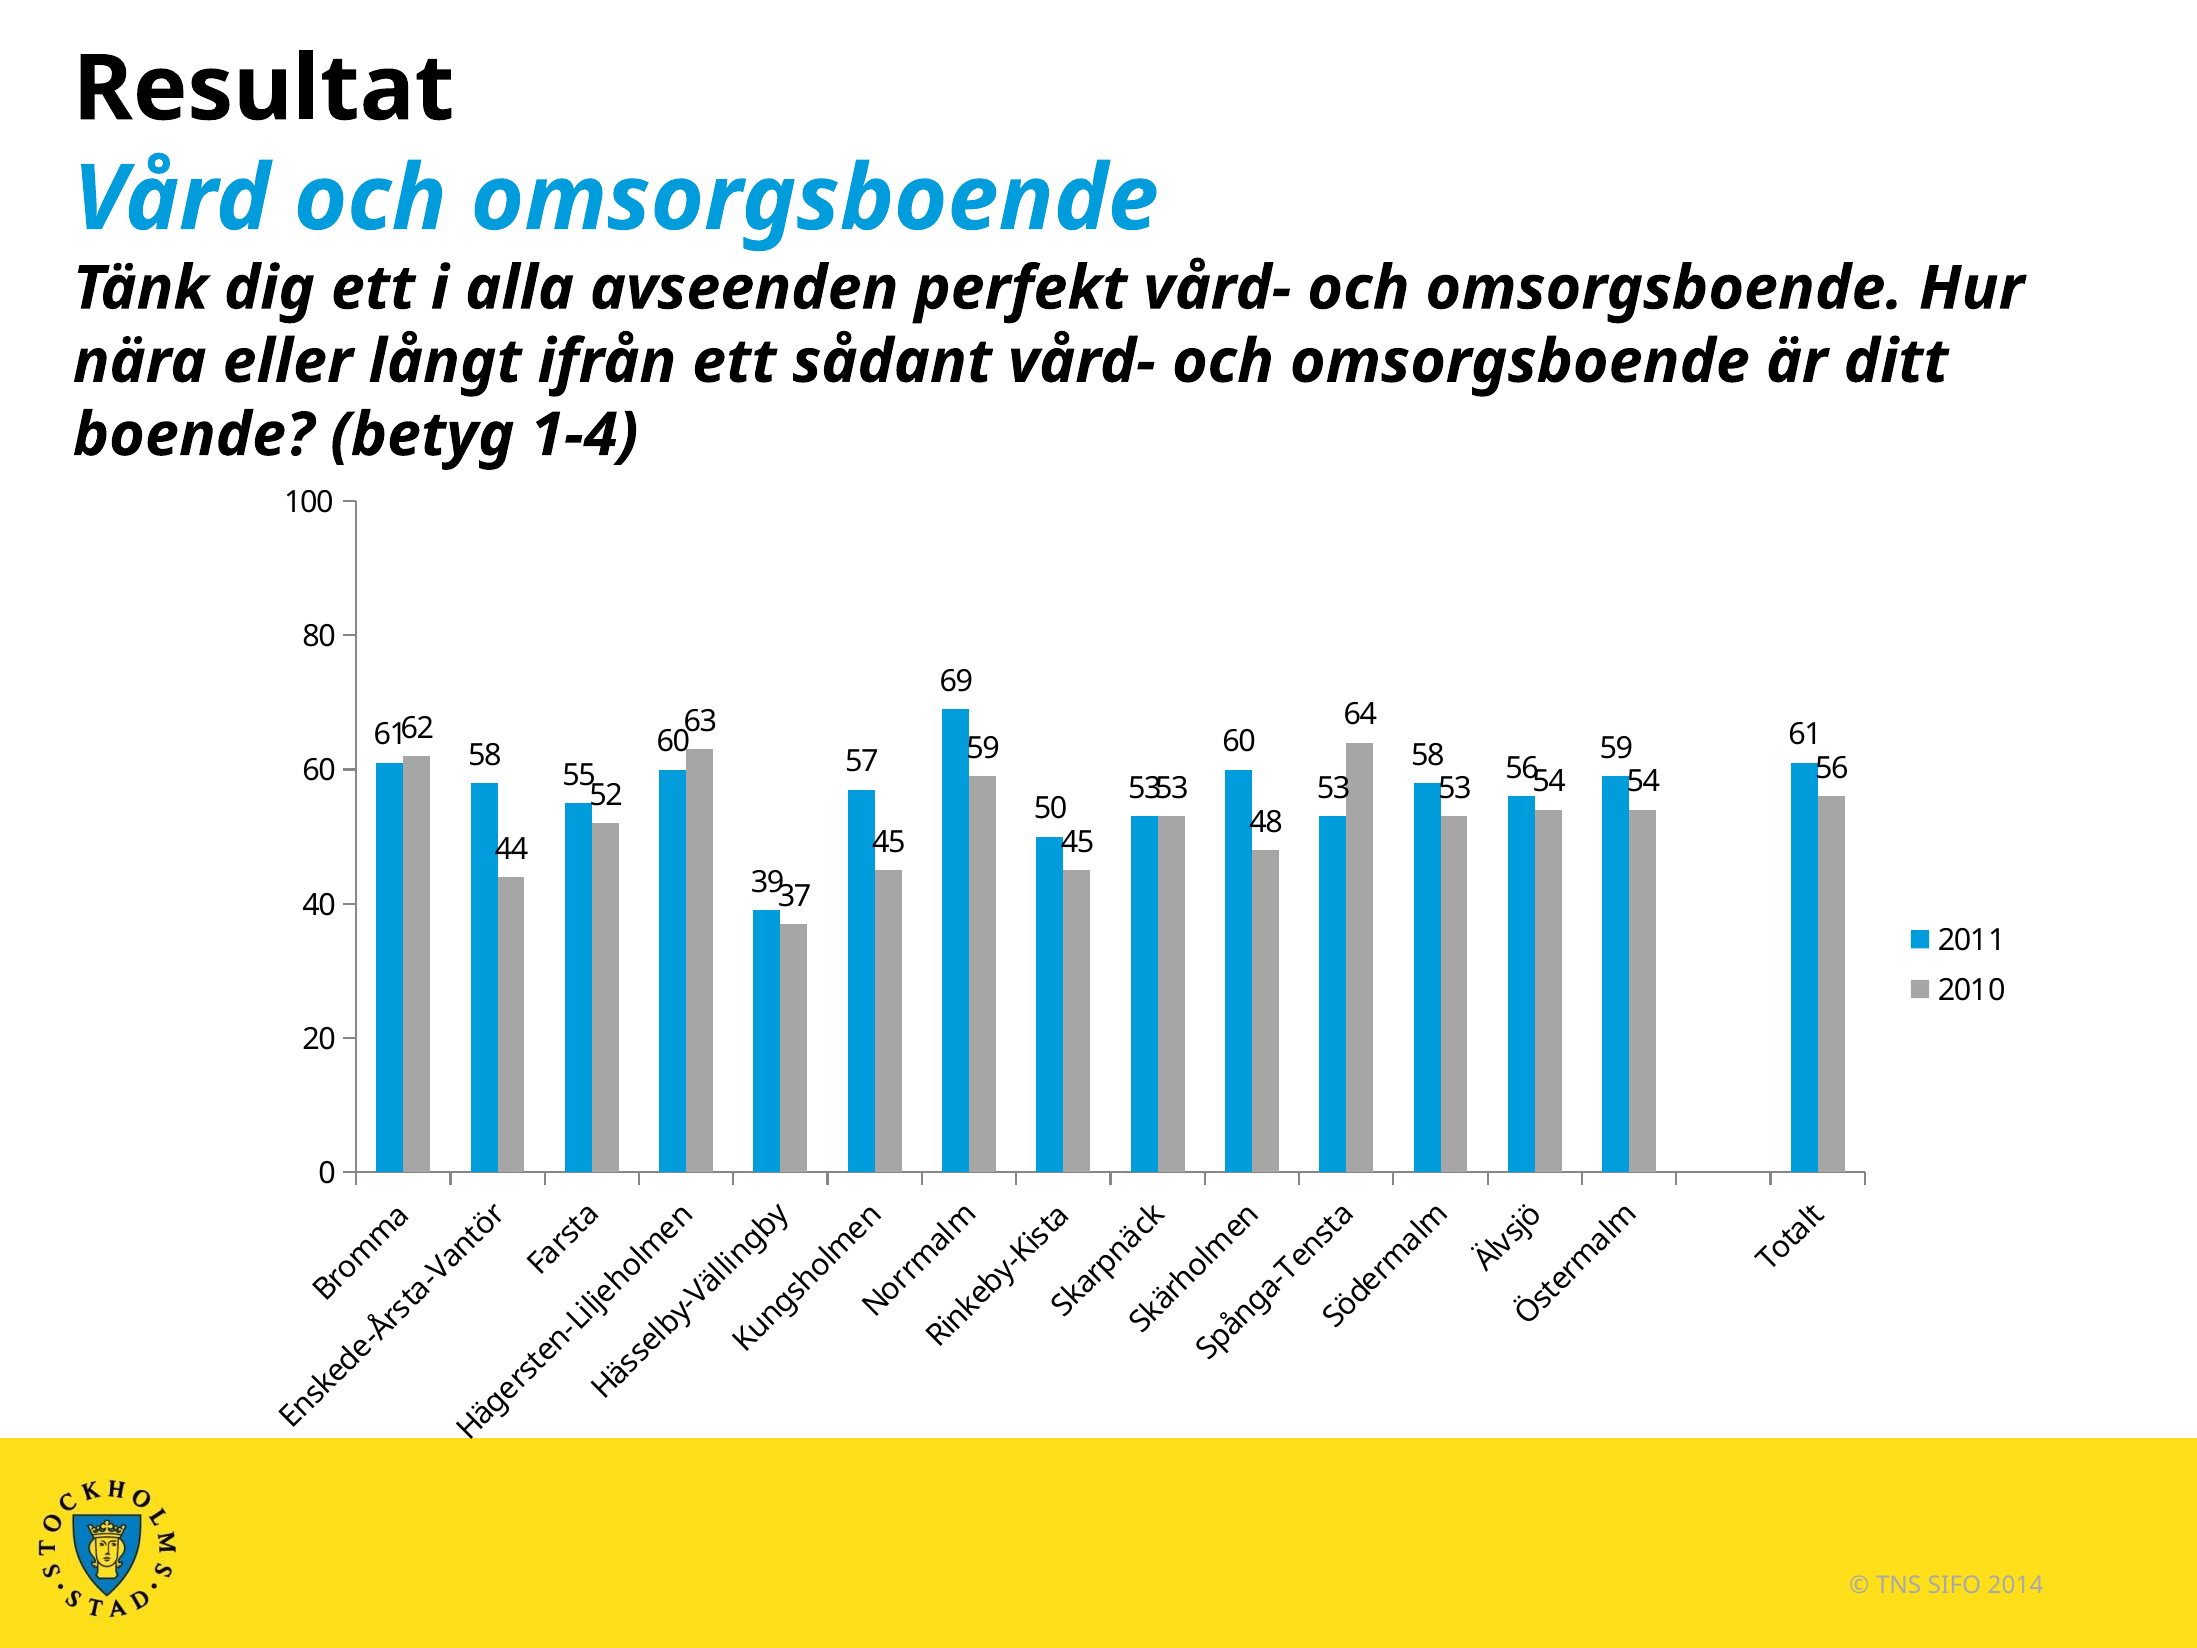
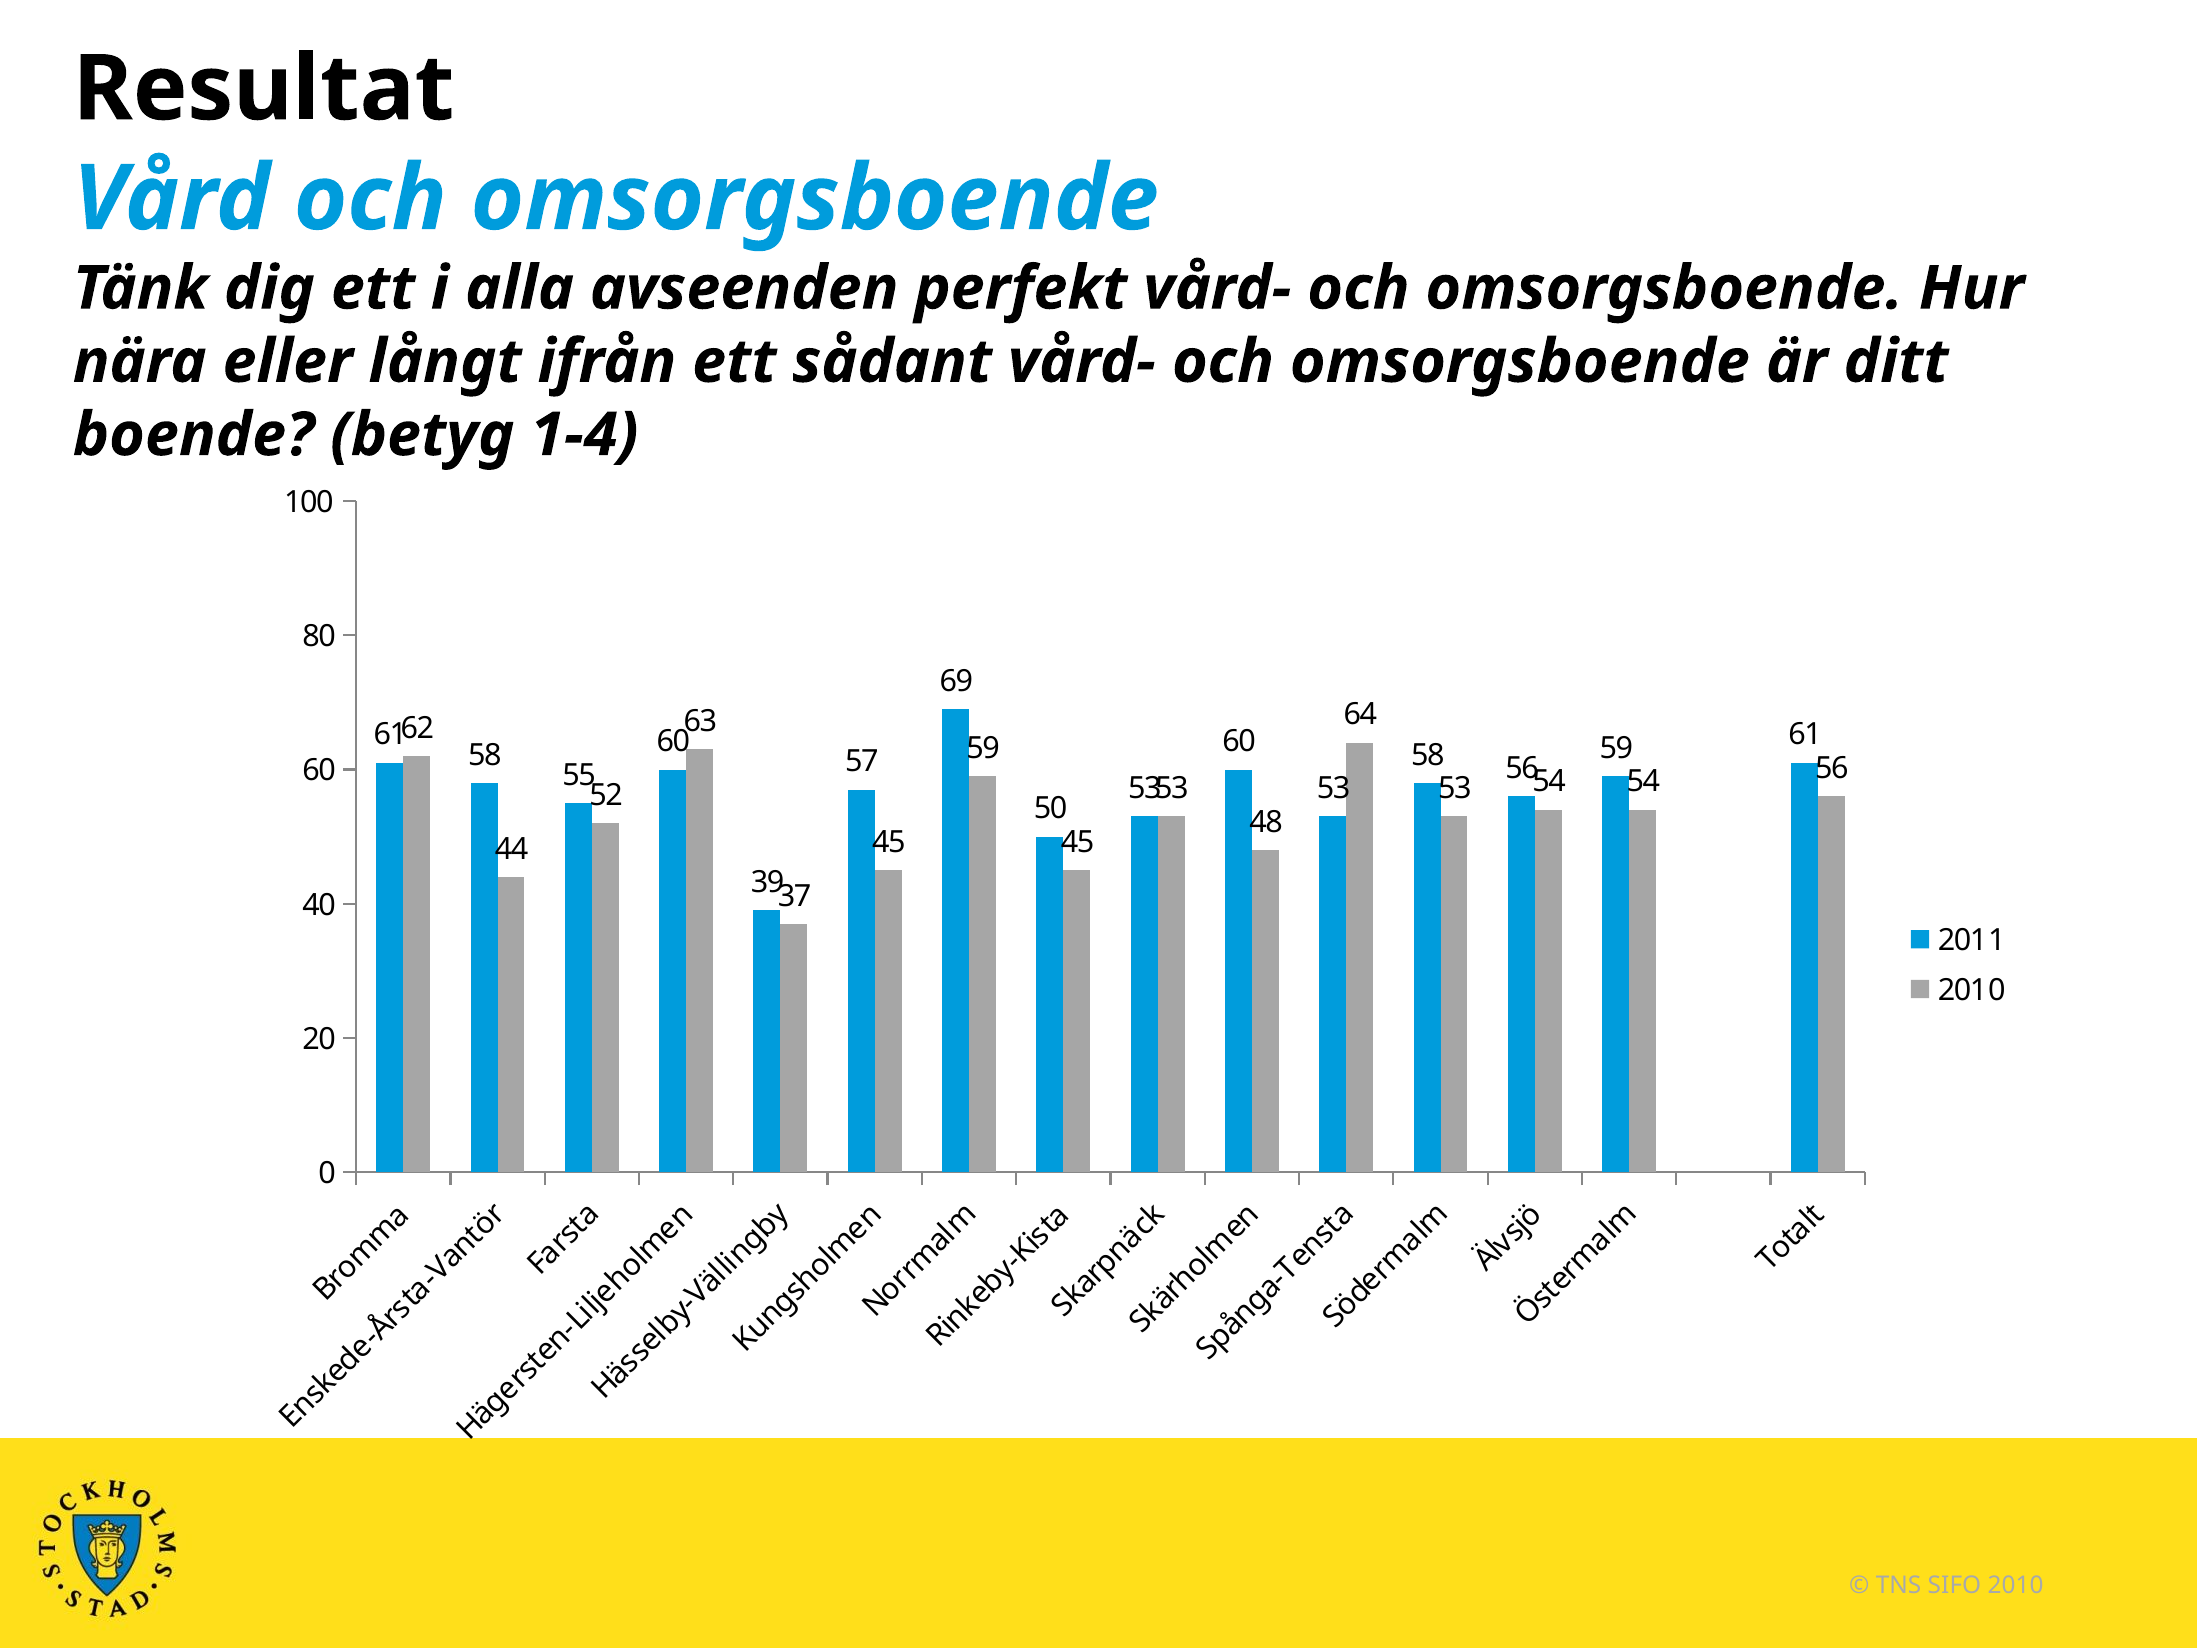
SIFO 2014: 2014 -> 2010 (2016, 1585)
